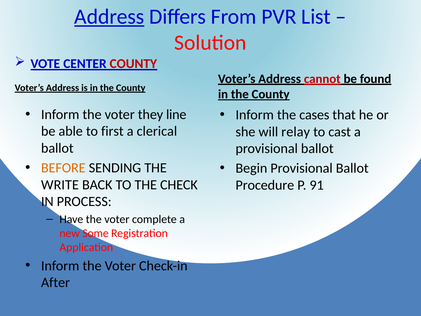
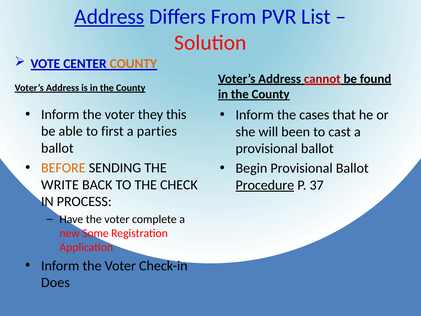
COUNTY colour: red -> orange (133, 64)
line: line -> this (176, 114)
clerical: clerical -> parties (157, 131)
relay: relay -> been (296, 132)
Procedure underline: none -> present (265, 185)
91: 91 -> 37 (317, 185)
After: After -> Does (55, 282)
